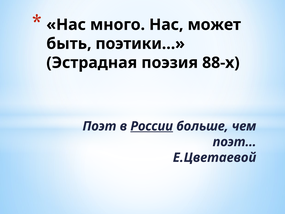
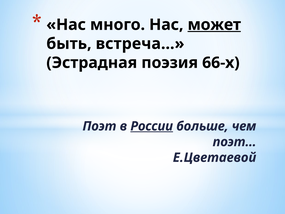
может underline: none -> present (214, 25)
поэтики…: поэтики… -> встреча… (140, 44)
88-х: 88-х -> 66-х (221, 63)
